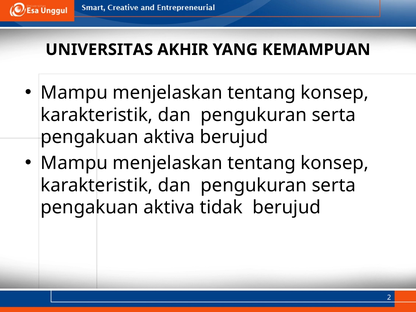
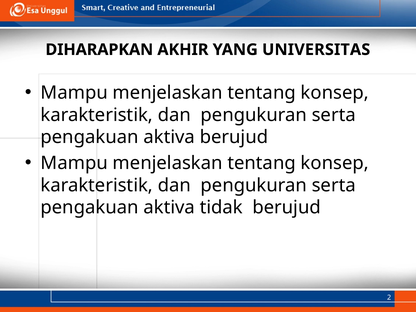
UNIVERSITAS: UNIVERSITAS -> DIHARAPKAN (99, 50)
KEMAMPUAN: KEMAMPUAN -> UNIVERSITAS (316, 50)
